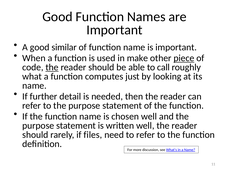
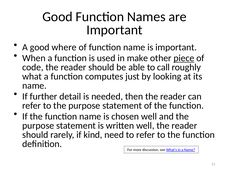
similar: similar -> where (64, 47)
the underline: present -> none (52, 67)
files: files -> kind (93, 135)
